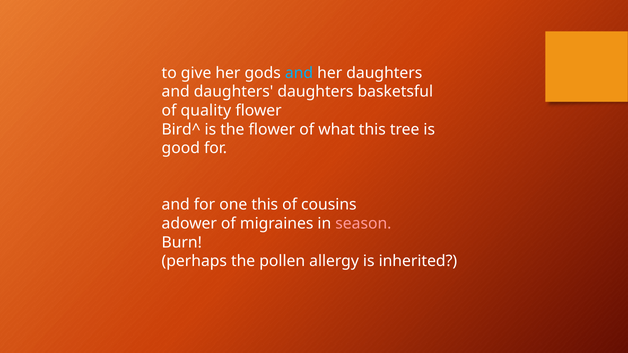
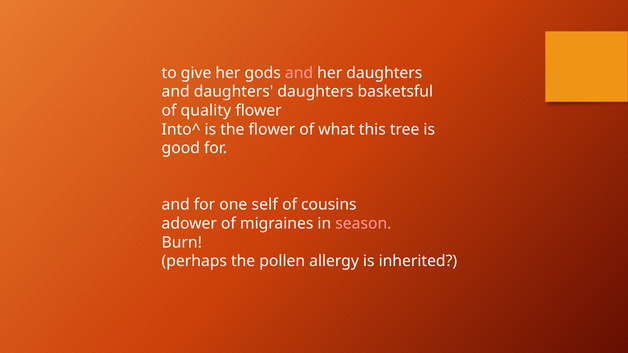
and colour: light blue -> pink (299, 73)
Bird^: Bird^ -> Into^ (181, 129)
one this: this -> self (265, 205)
